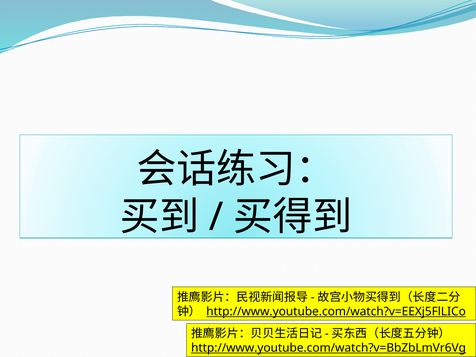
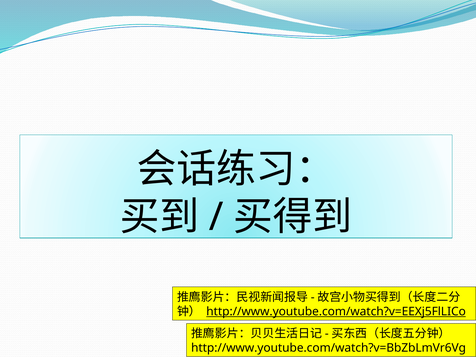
http://www.youtube.com/watch?v=BbZbLmVr6Vg underline: present -> none (329, 348)
